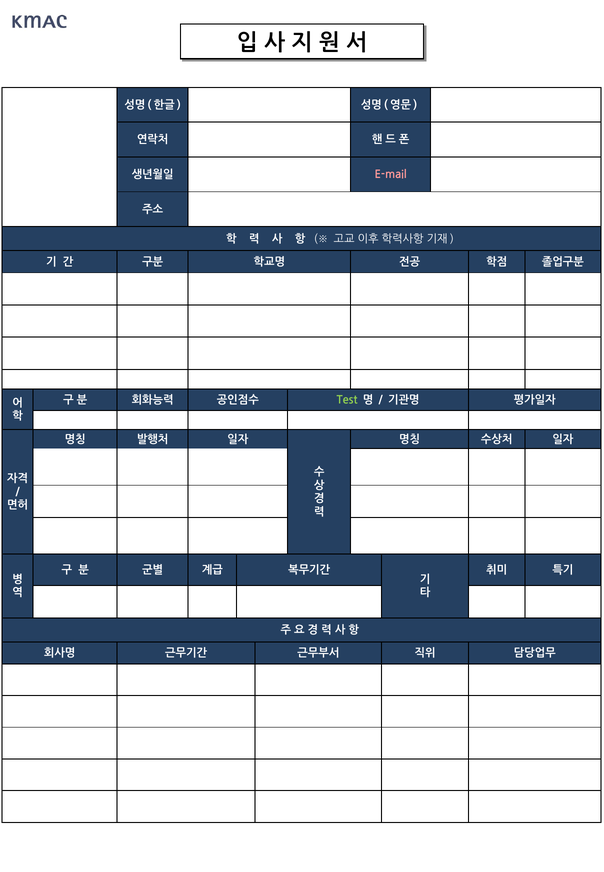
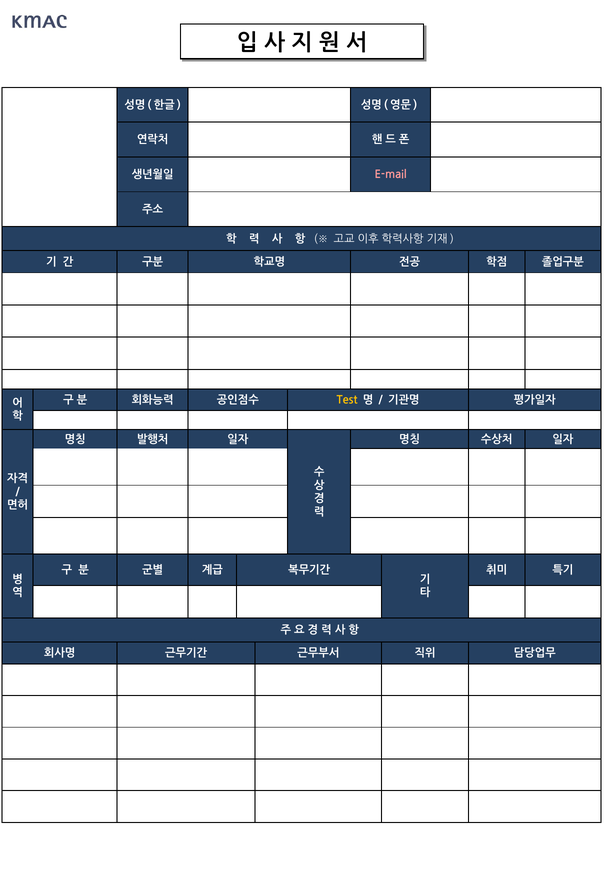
Test colour: light green -> yellow (347, 400)
